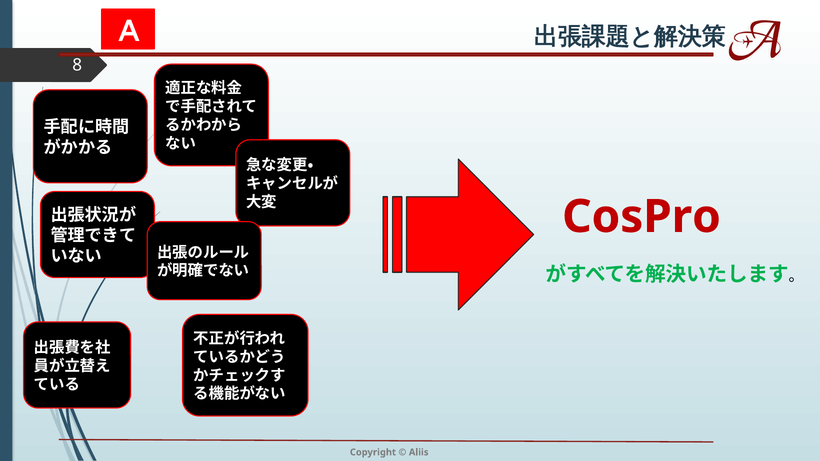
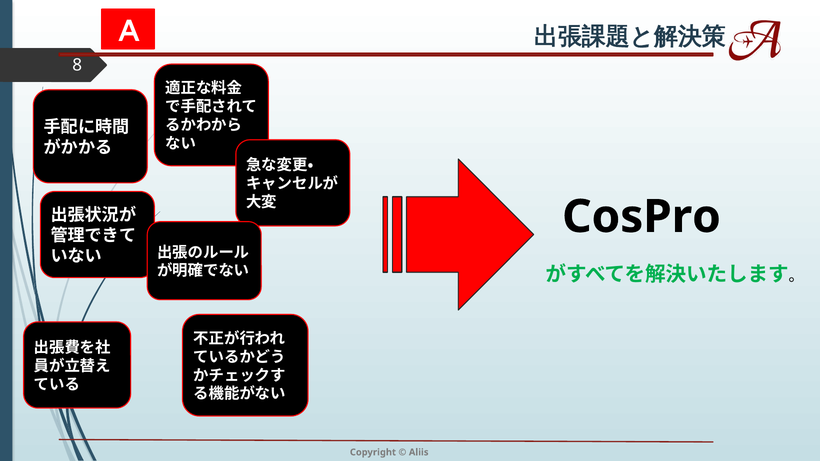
CosPro colour: red -> black (641, 217)
